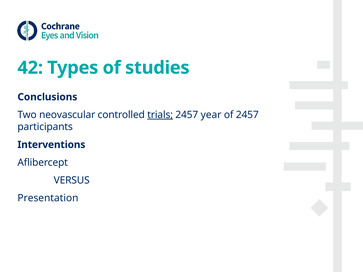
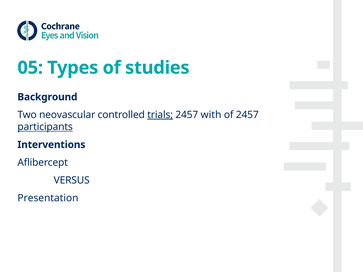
42: 42 -> 05 (30, 68)
Conclusions: Conclusions -> Background (47, 97)
year: year -> with (211, 115)
participants underline: none -> present (45, 127)
